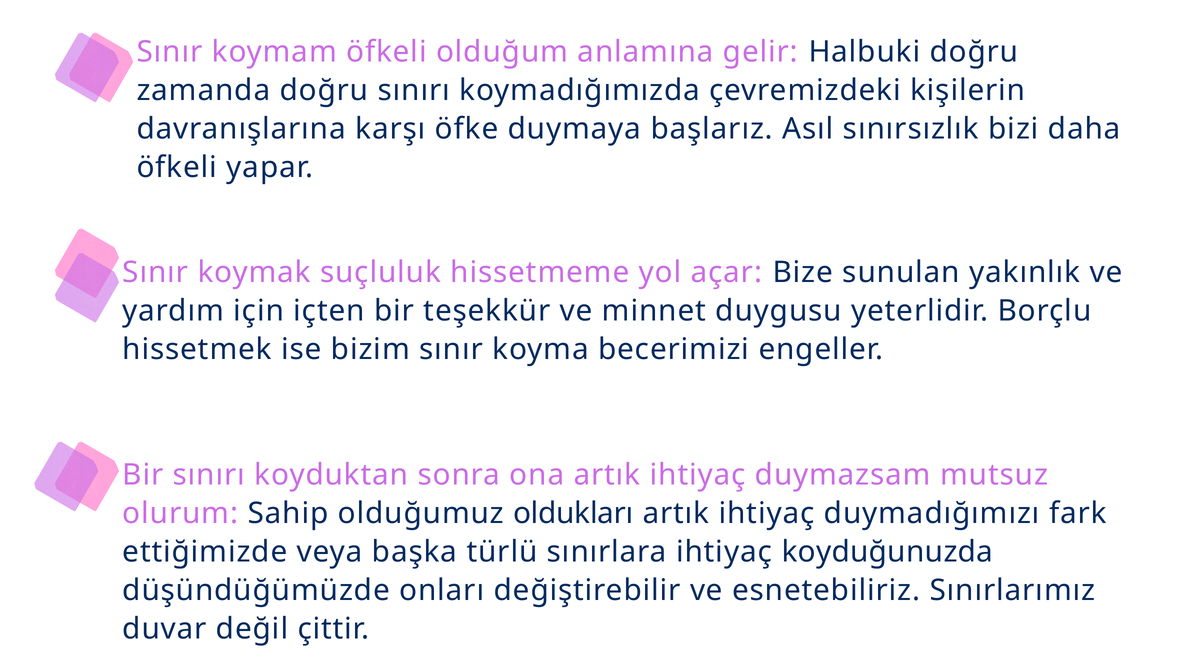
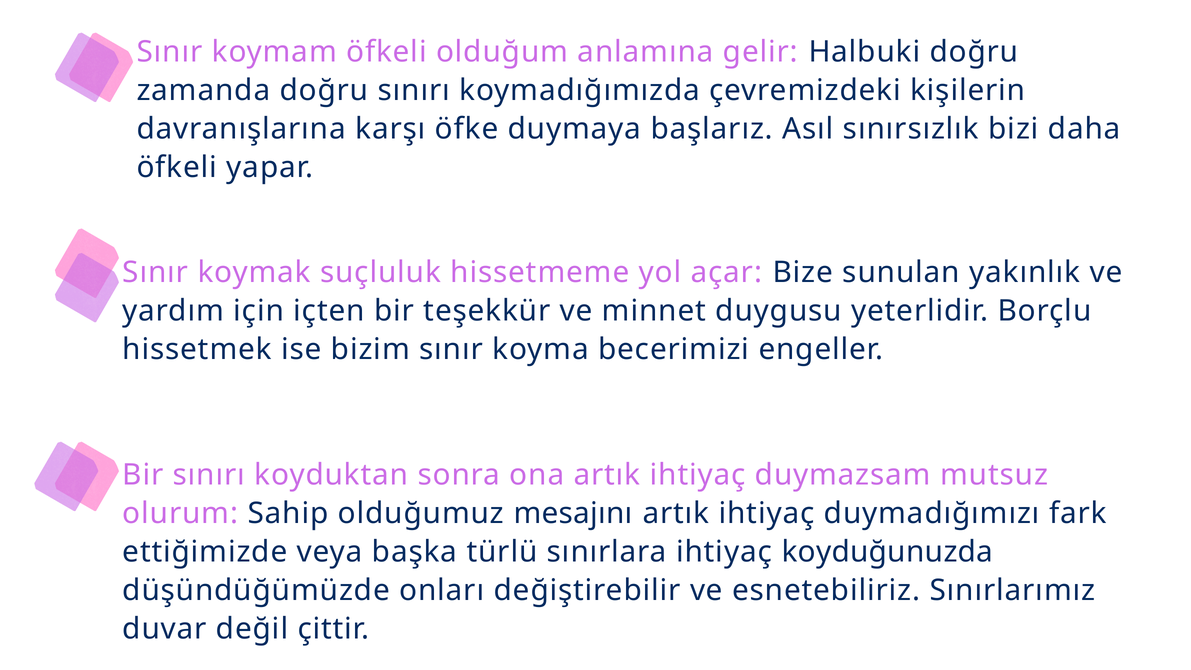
oldukları: oldukları -> mesajını (573, 513)
